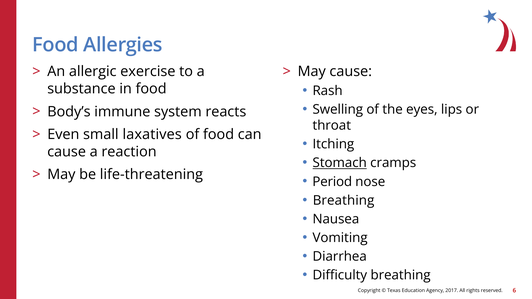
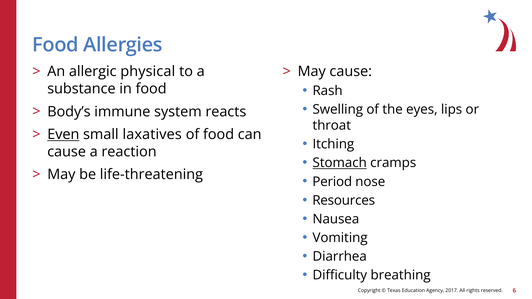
exercise: exercise -> physical (148, 72)
Even underline: none -> present (63, 135)
Breathing: Breathing -> Resources (344, 201)
